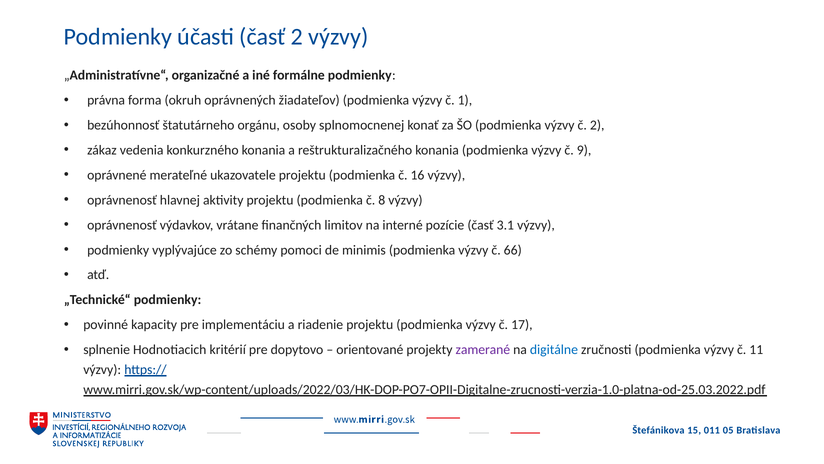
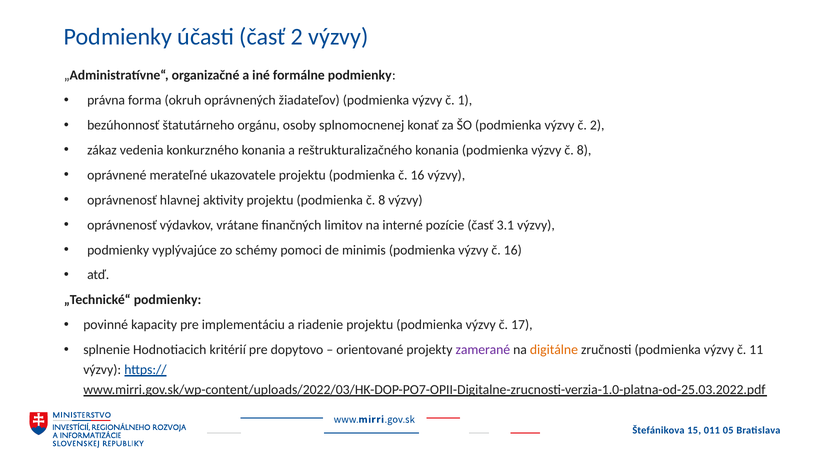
výzvy č 9: 9 -> 8 (584, 150)
výzvy č 66: 66 -> 16 (513, 250)
digitálne colour: blue -> orange (554, 349)
